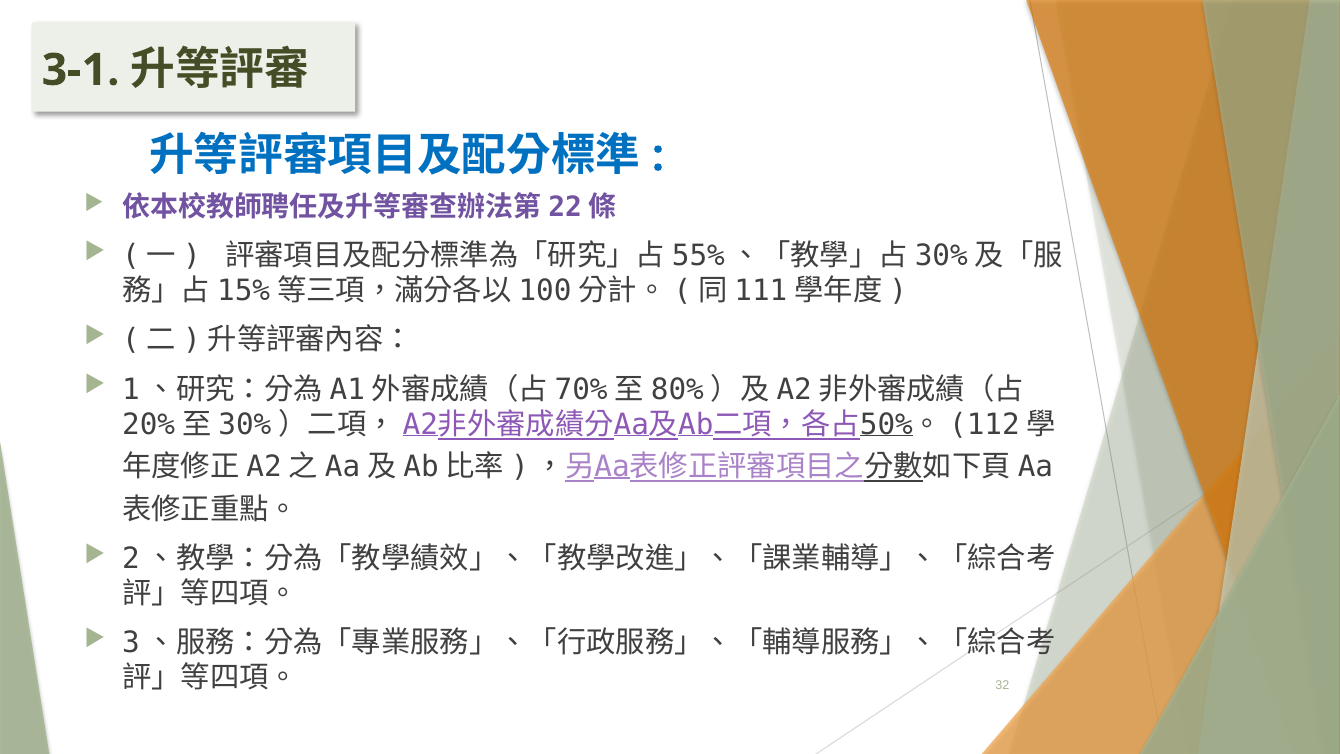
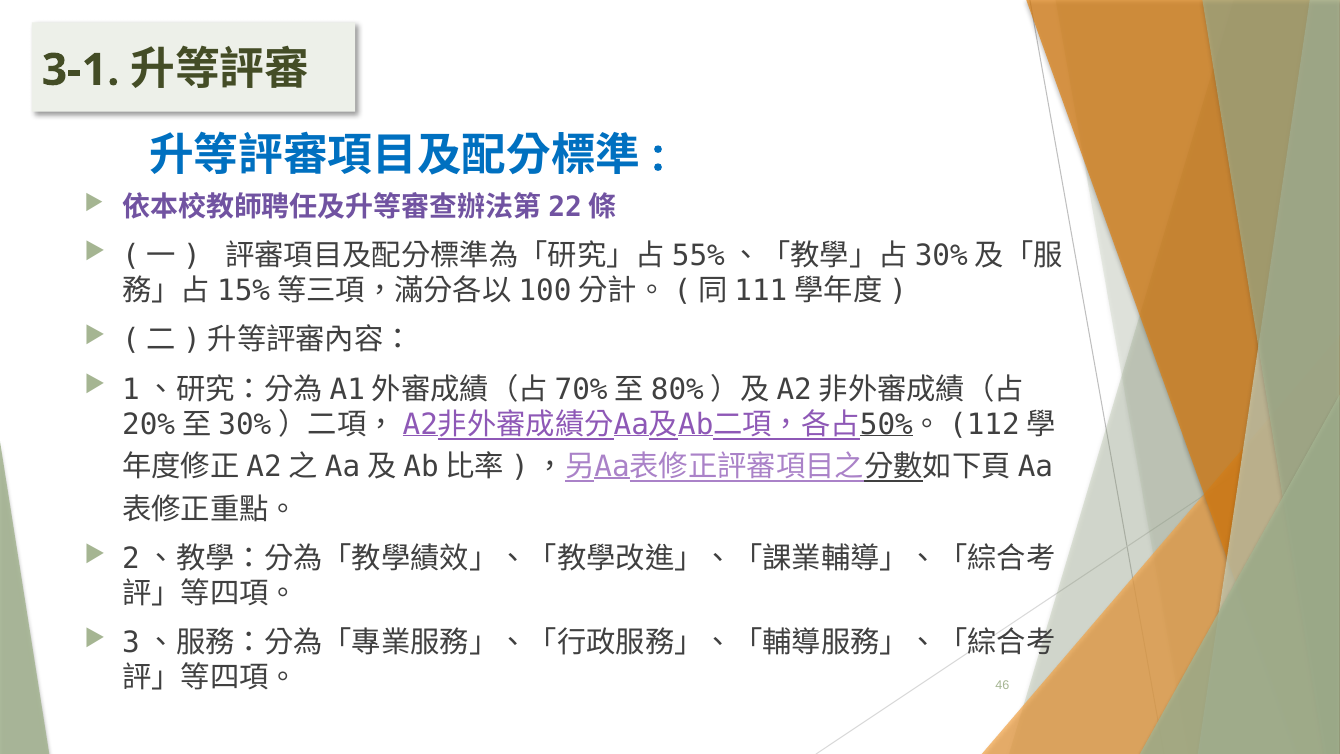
32: 32 -> 46 (1002, 685)
